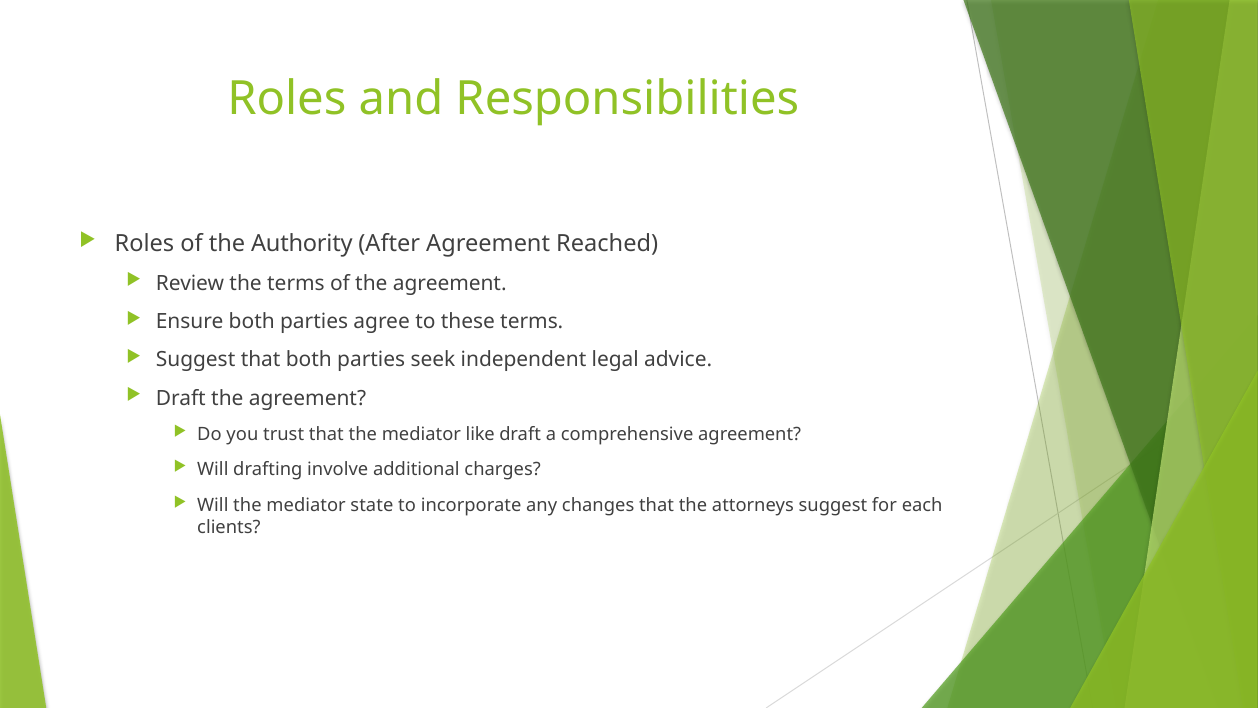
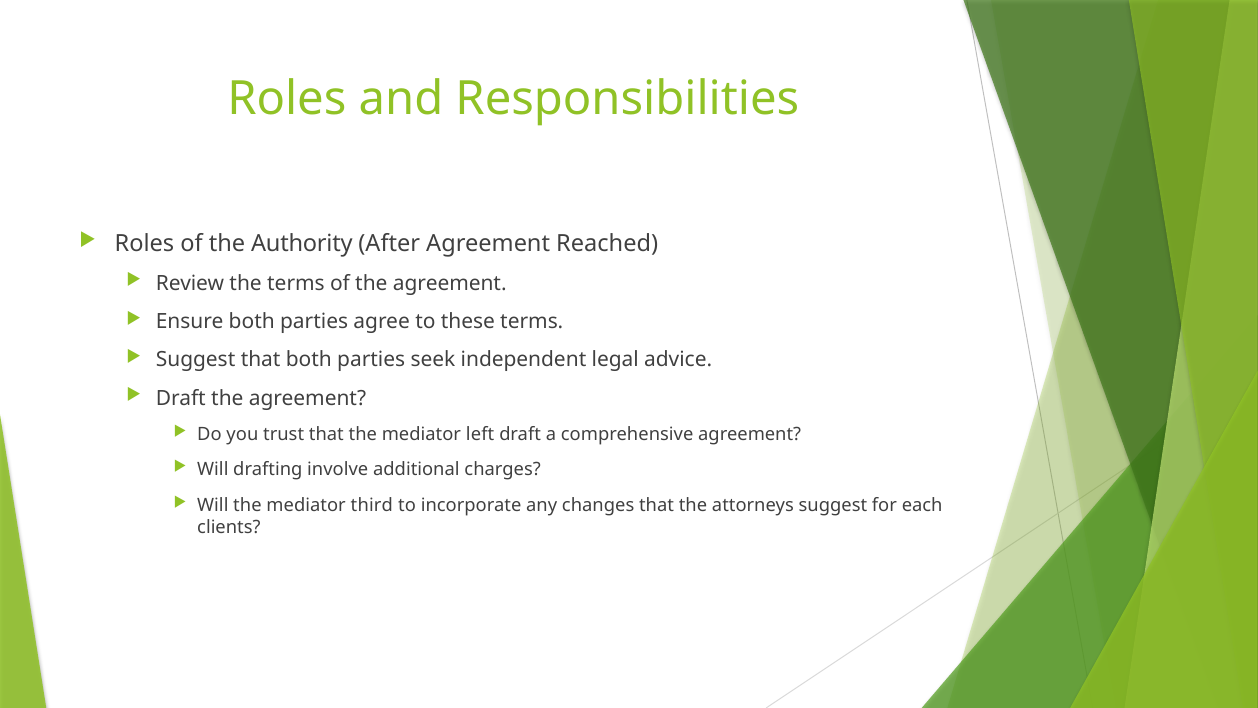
like: like -> left (480, 434)
state: state -> third (372, 505)
